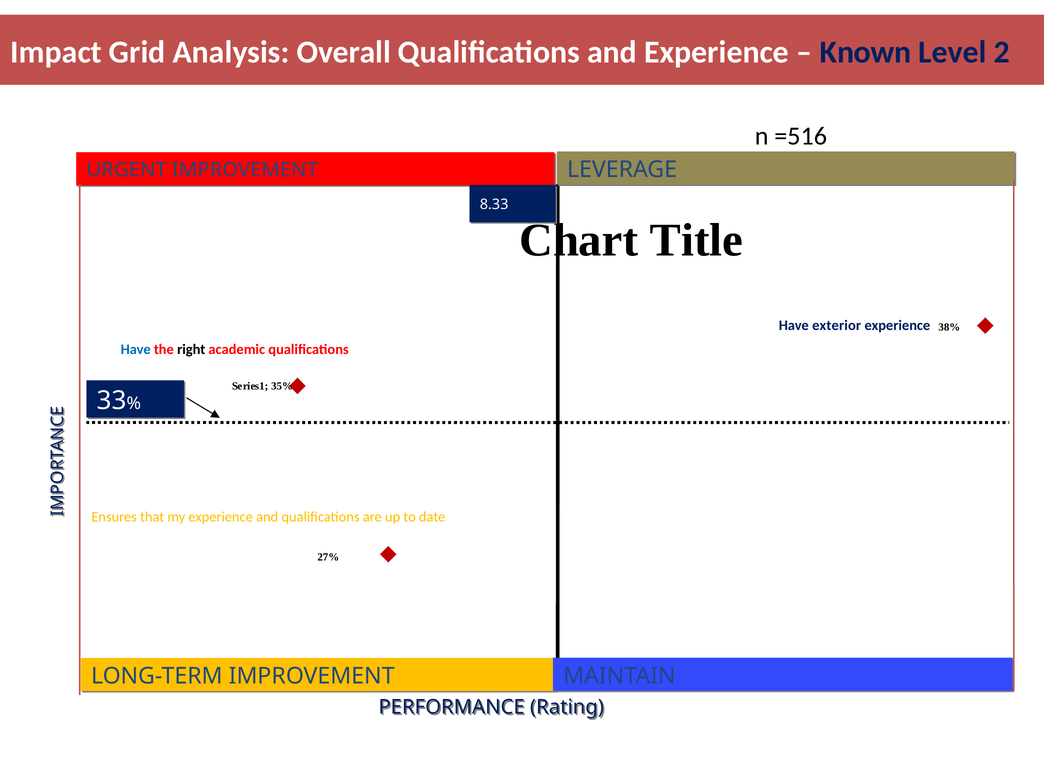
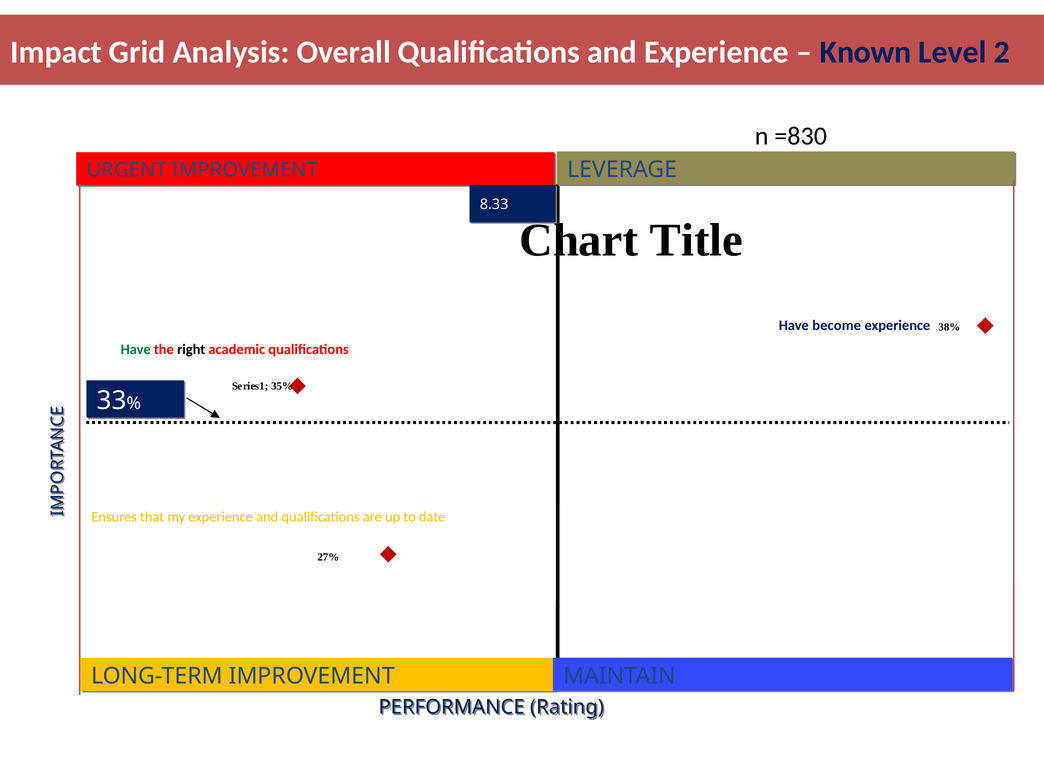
=516: =516 -> =830 (801, 136)
exterior: exterior -> become (837, 325)
Have colour: blue -> green (136, 349)
